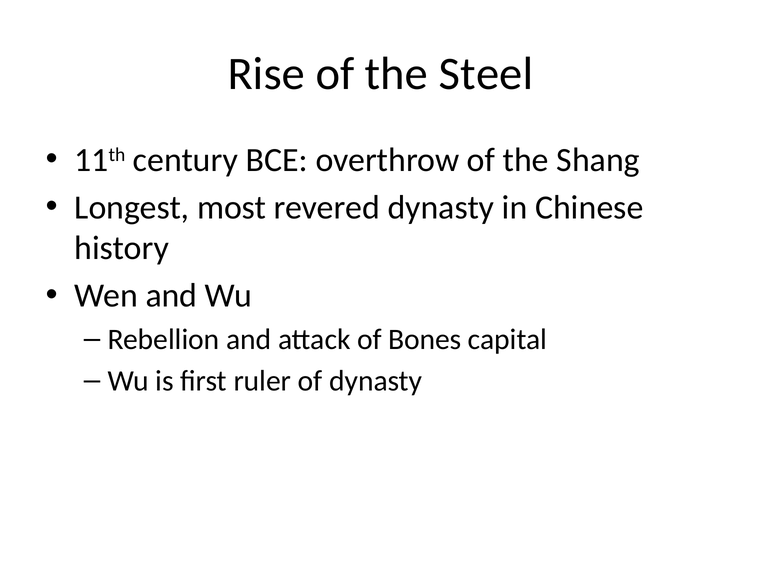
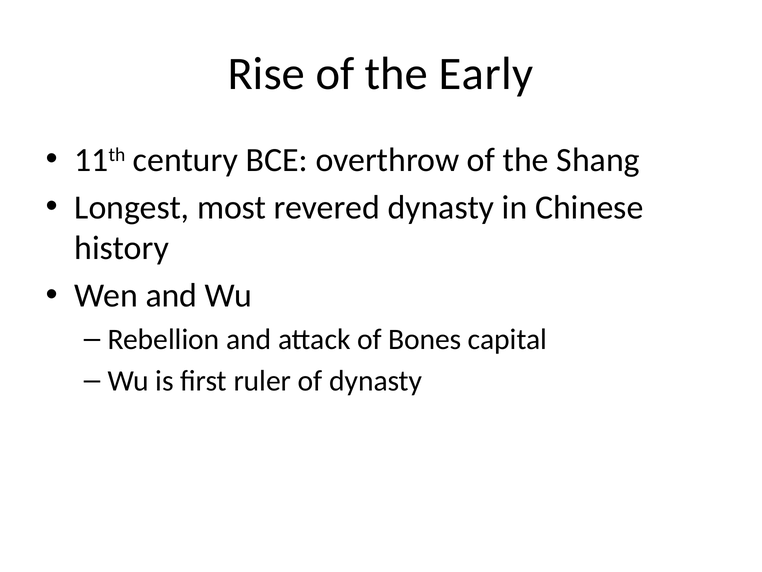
Steel: Steel -> Early (486, 74)
